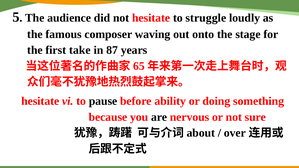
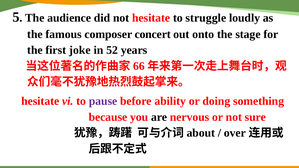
waving: waving -> concert (153, 34)
take: take -> joke (80, 50)
87: 87 -> 52 (112, 50)
65: 65 -> 66 (139, 66)
pause colour: black -> purple (103, 101)
